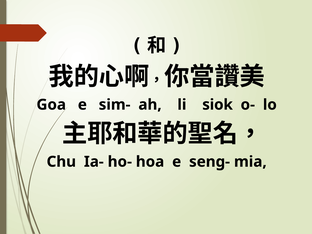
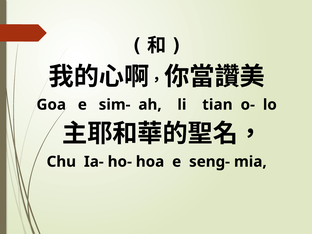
siok: siok -> tian (217, 105)
